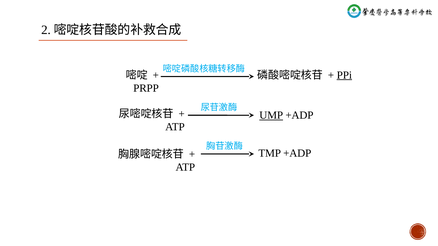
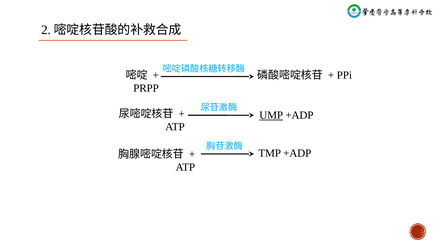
PPi underline: present -> none (344, 75)
